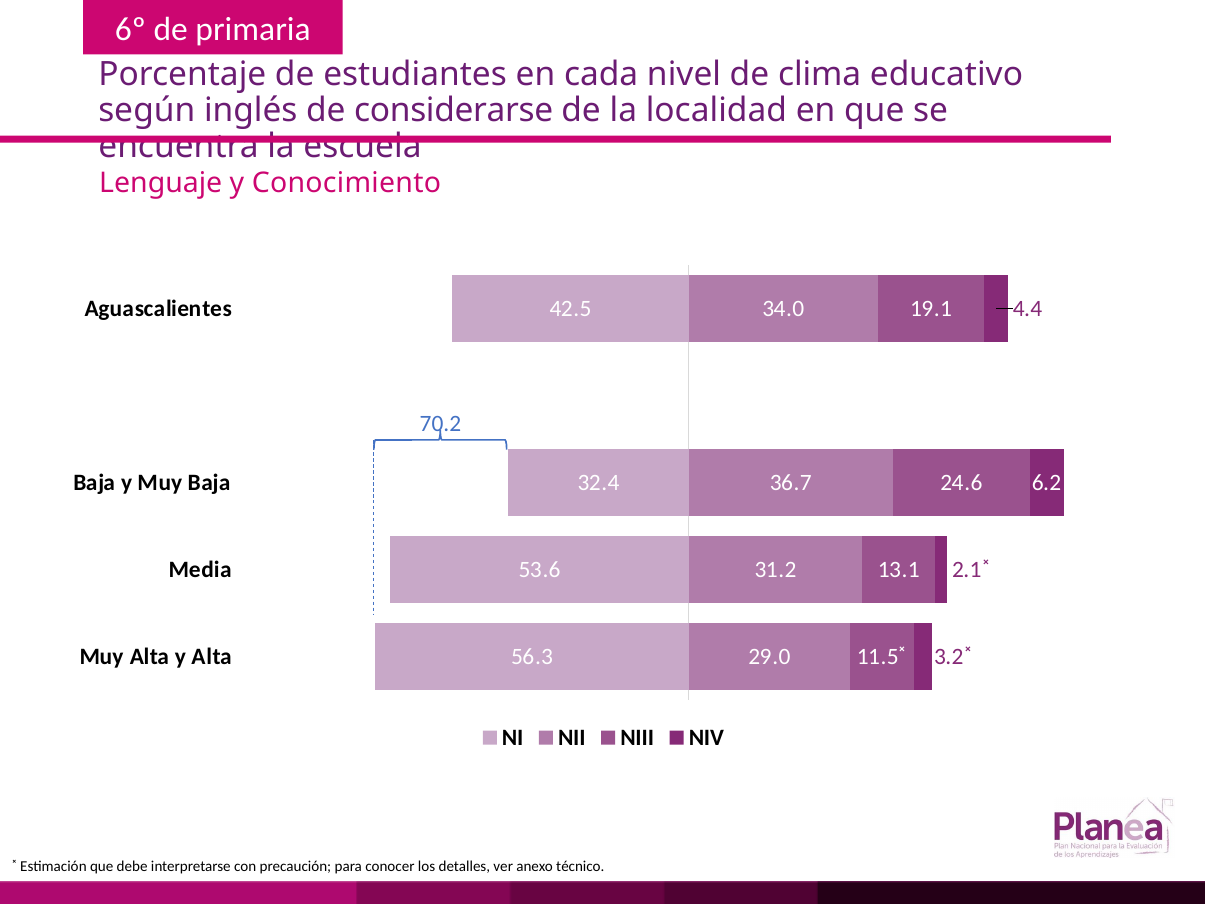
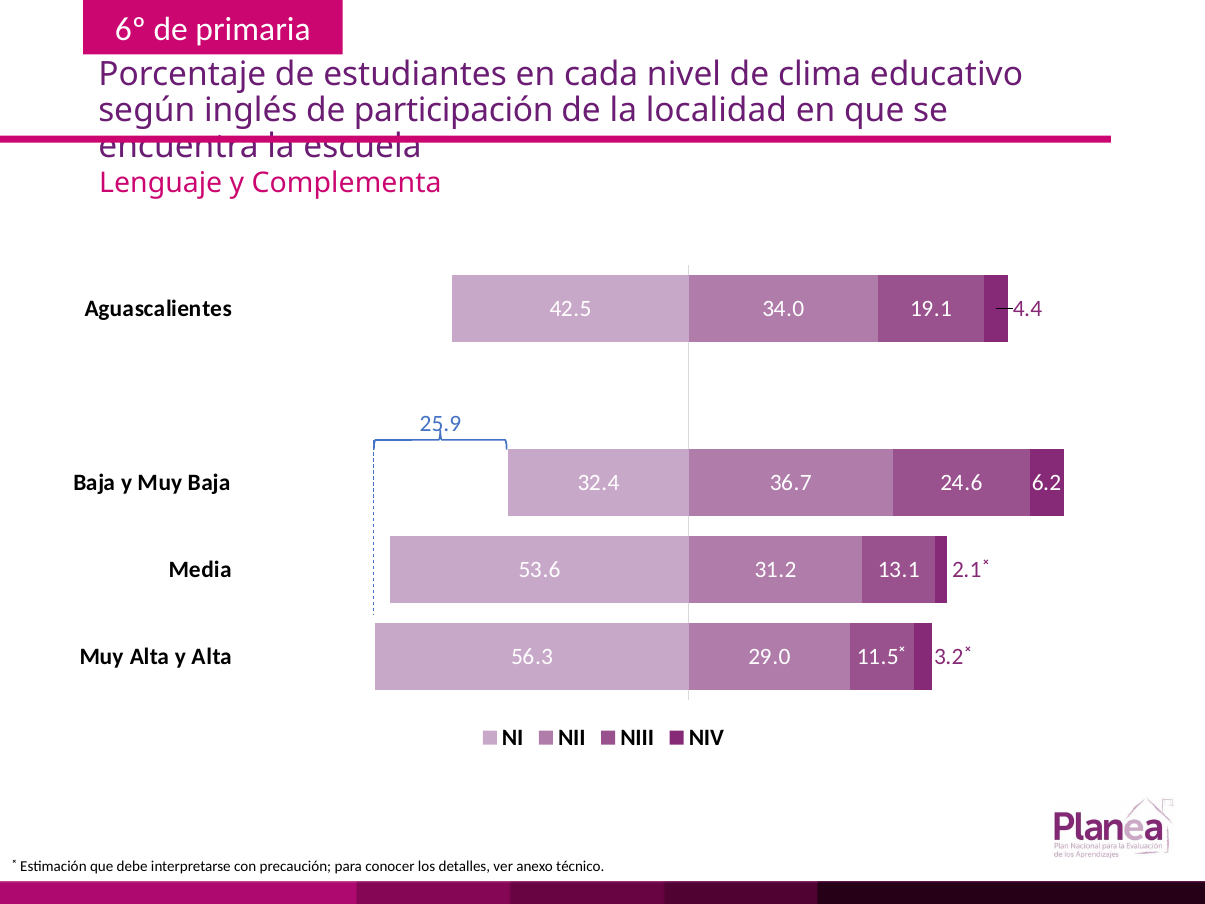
considerarse: considerarse -> participación (454, 110)
Conocimiento: Conocimiento -> Complementa (347, 183)
70.2: 70.2 -> 25.9 (440, 423)
